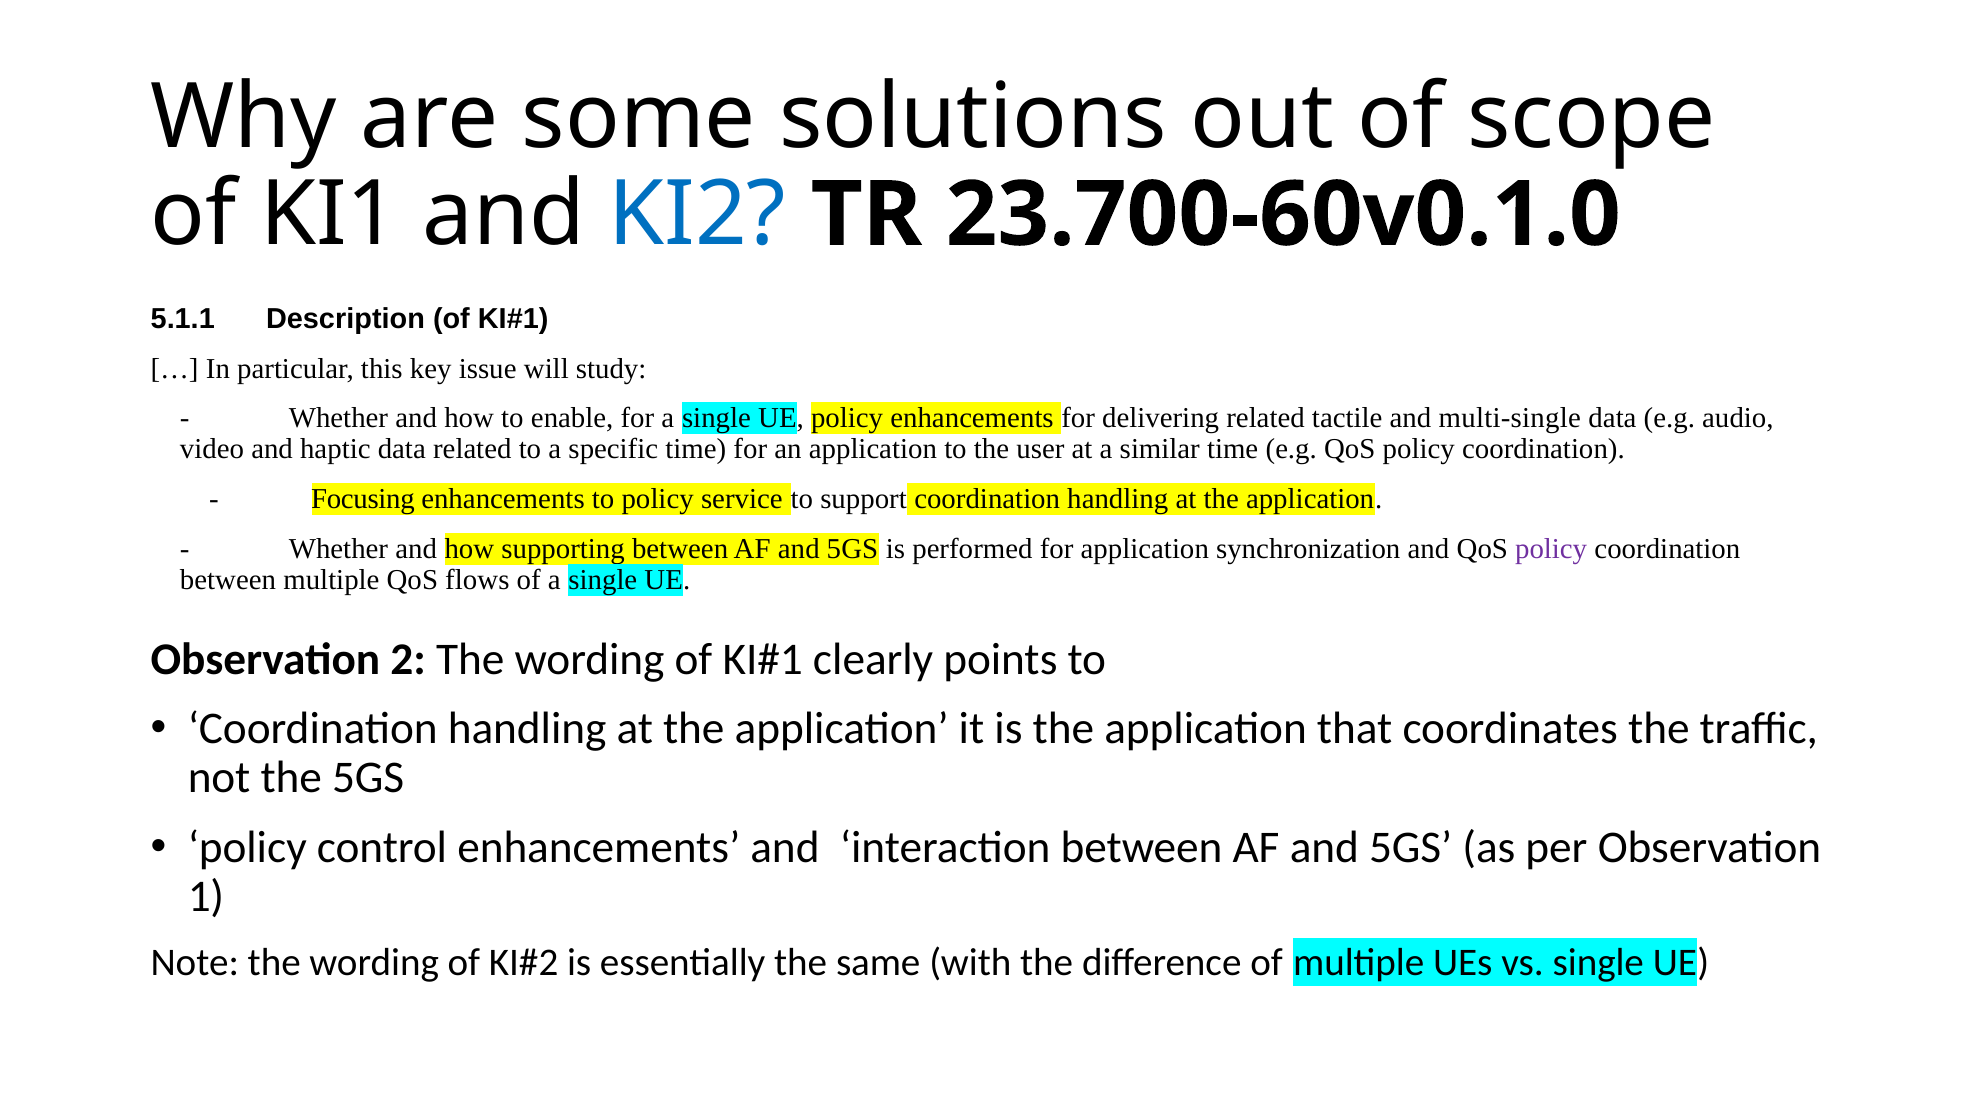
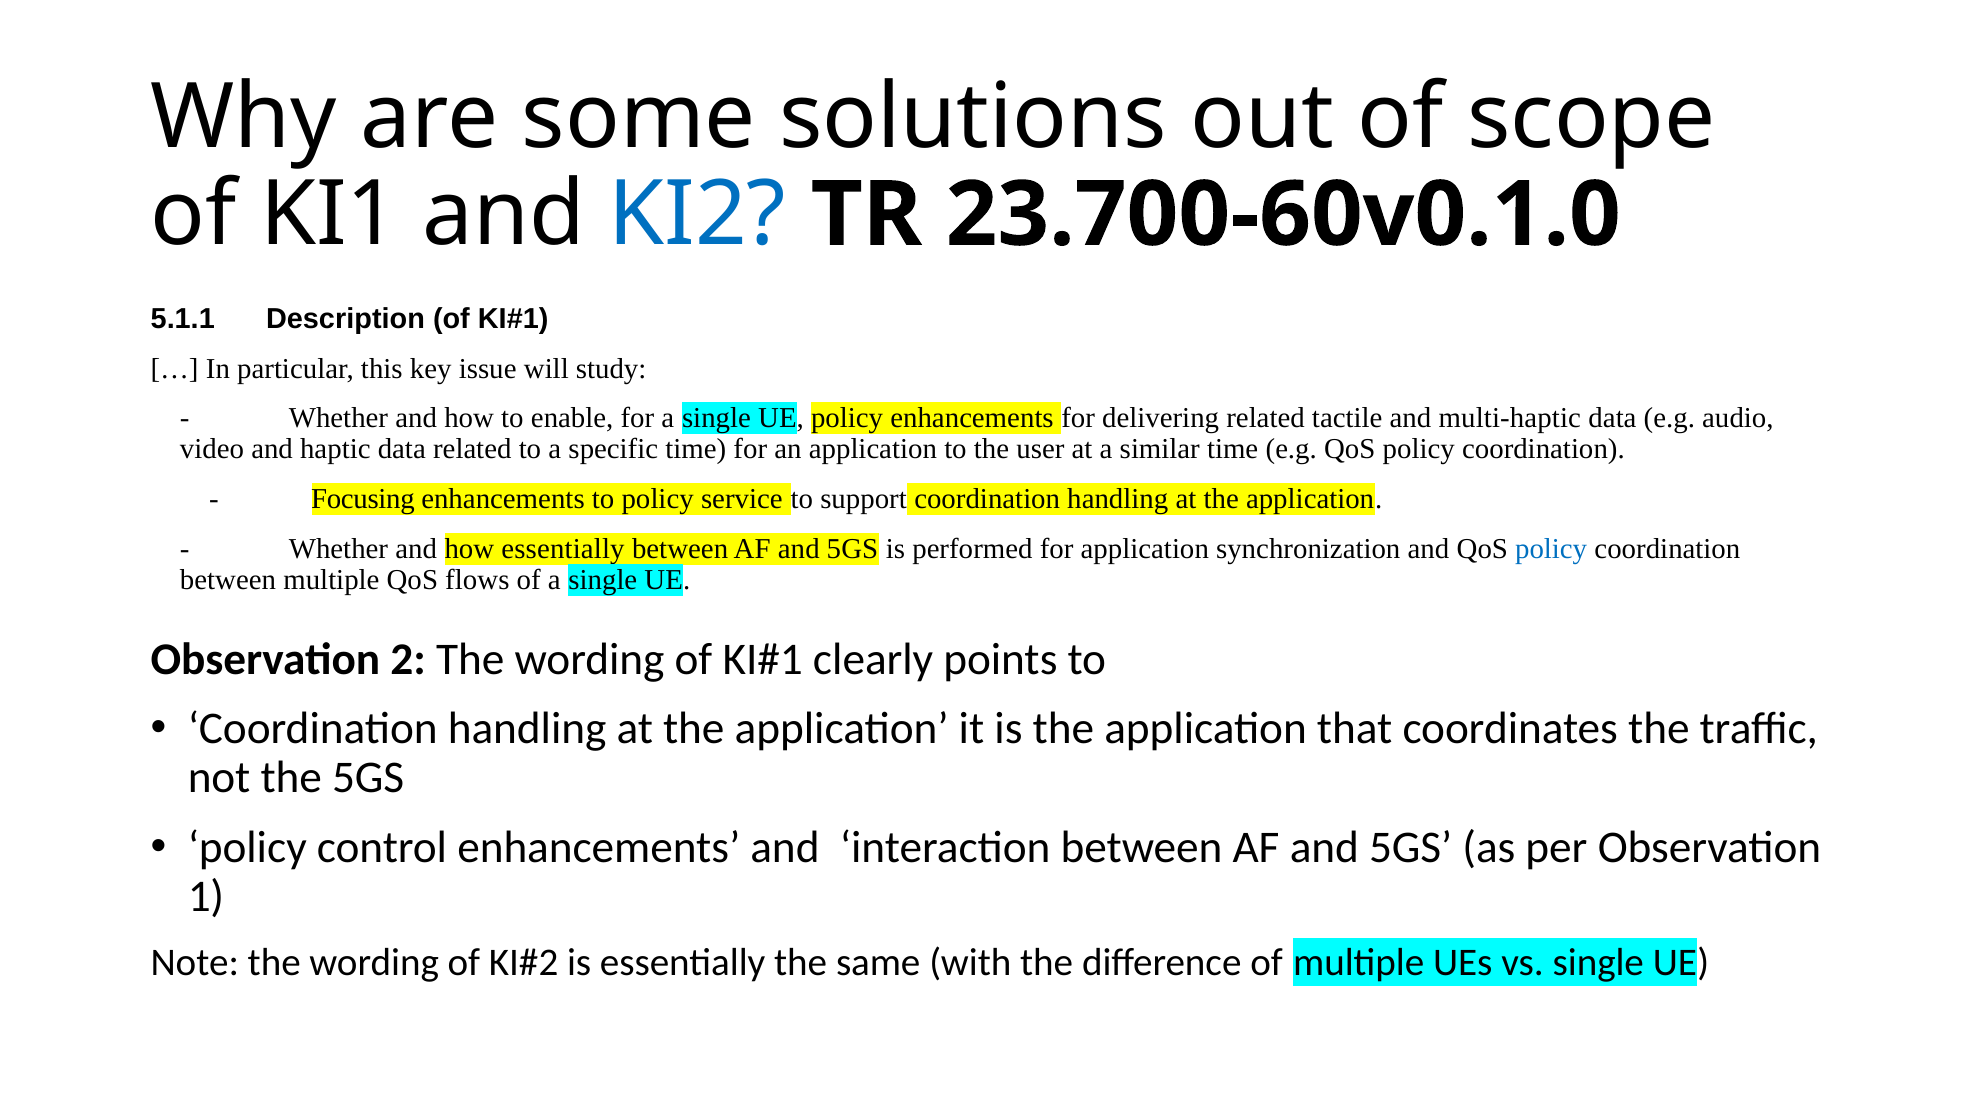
multi-single: multi-single -> multi-haptic (1510, 418)
how supporting: supporting -> essentially (563, 549)
policy colour: purple -> blue (1551, 549)
